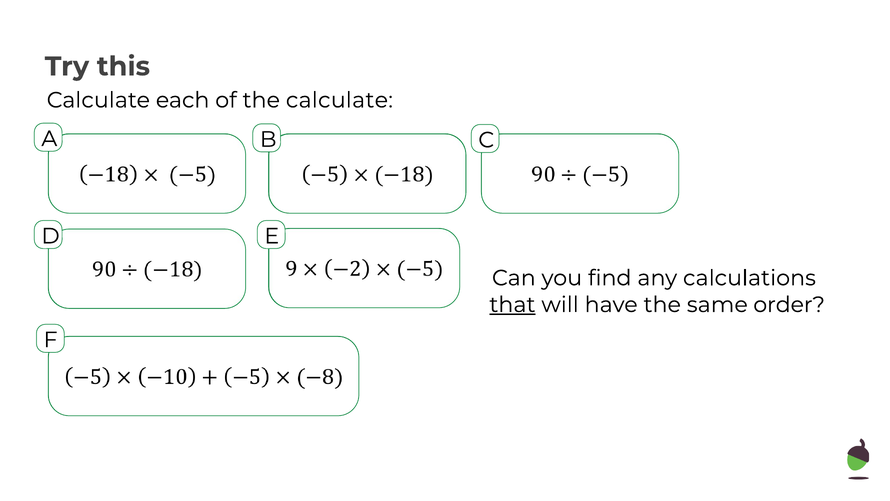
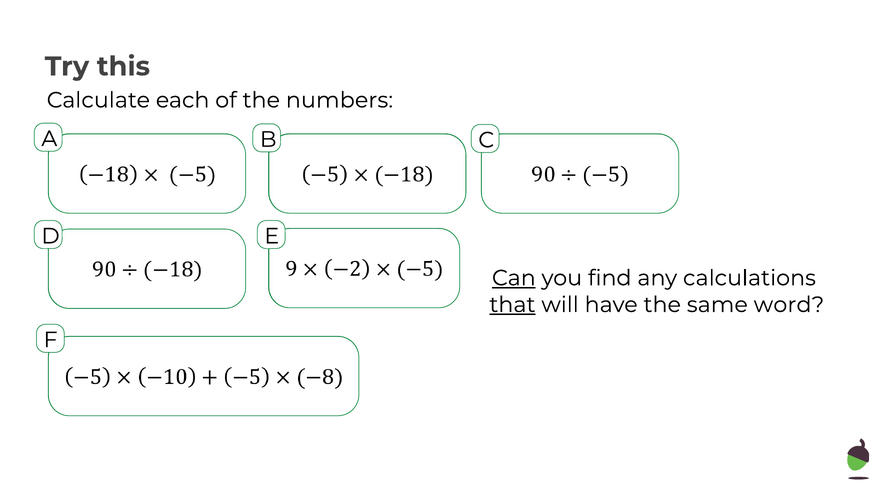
the calculate: calculate -> numbers (339, 100)
Can underline: none -> present (514, 278)
order: order -> word (789, 305)
